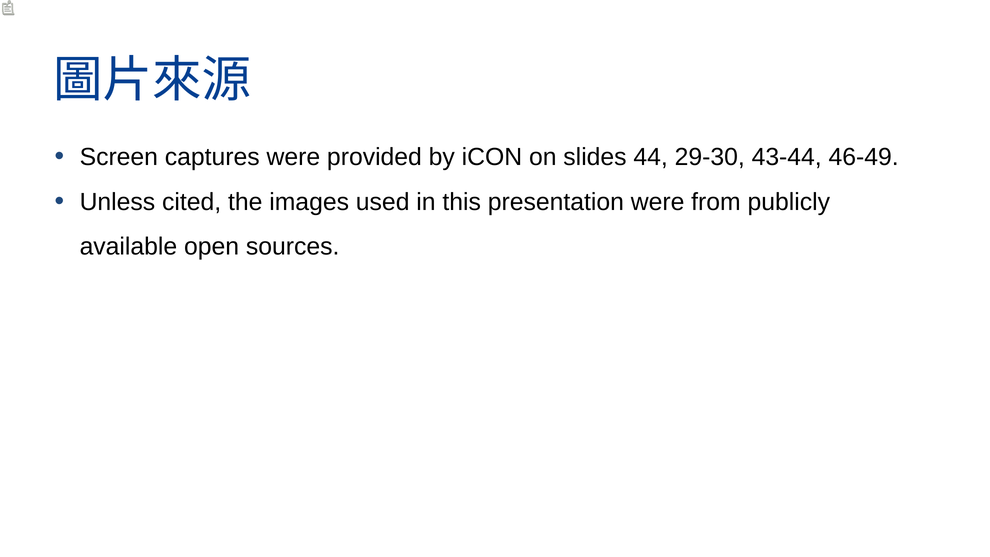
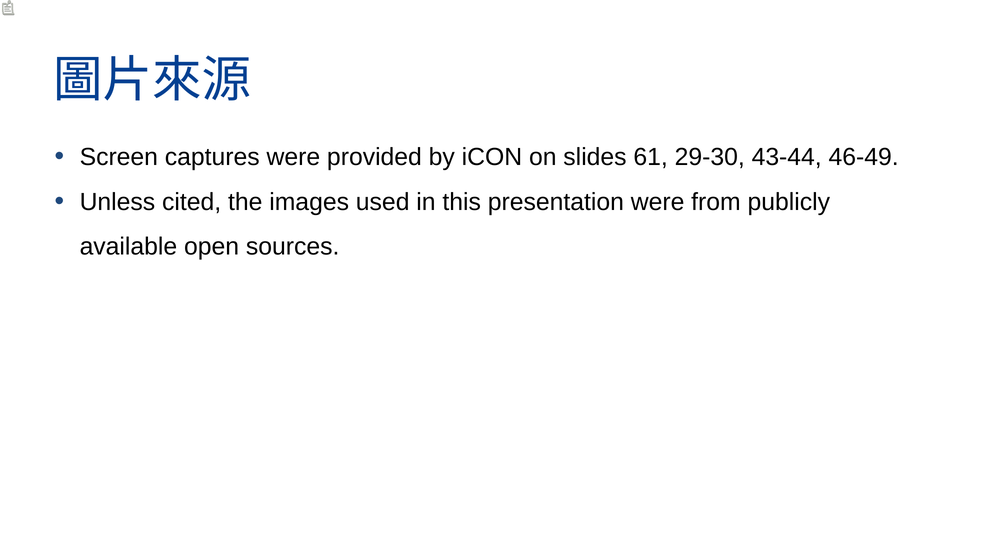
44: 44 -> 61 (651, 157)
